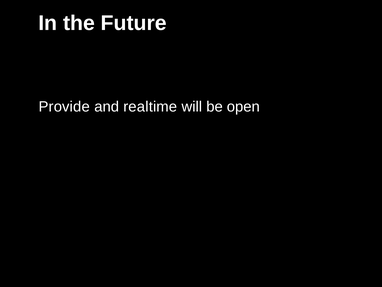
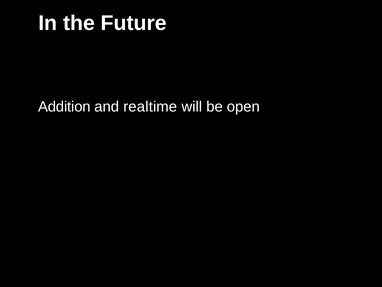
Provide: Provide -> Addition (64, 107)
